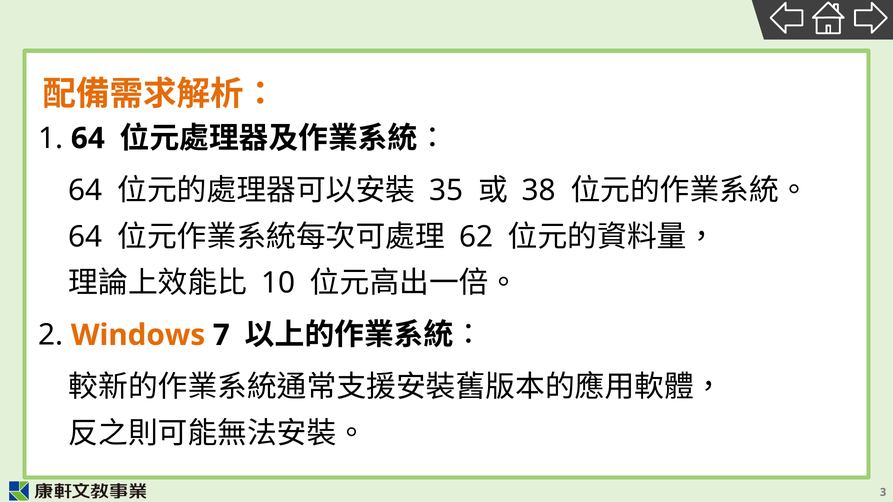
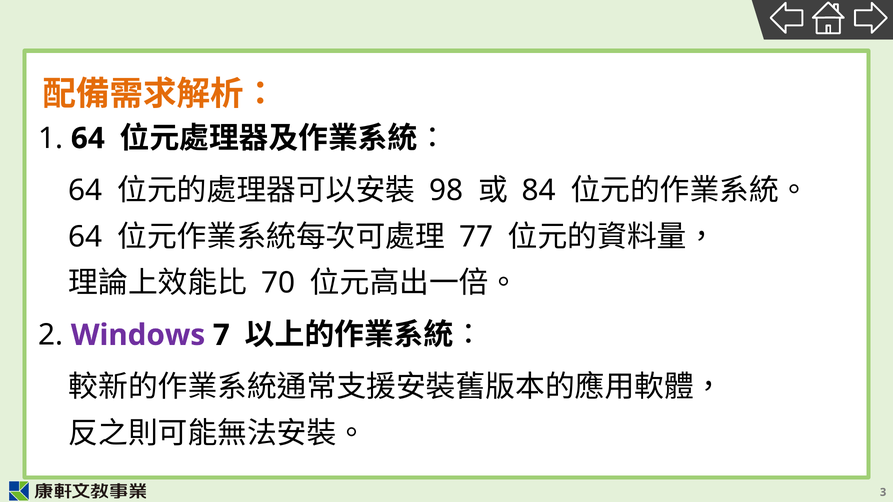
35: 35 -> 98 (446, 190)
38: 38 -> 84 (539, 190)
62: 62 -> 77 (476, 237)
10: 10 -> 70 (278, 283)
Windows colour: orange -> purple (138, 335)
